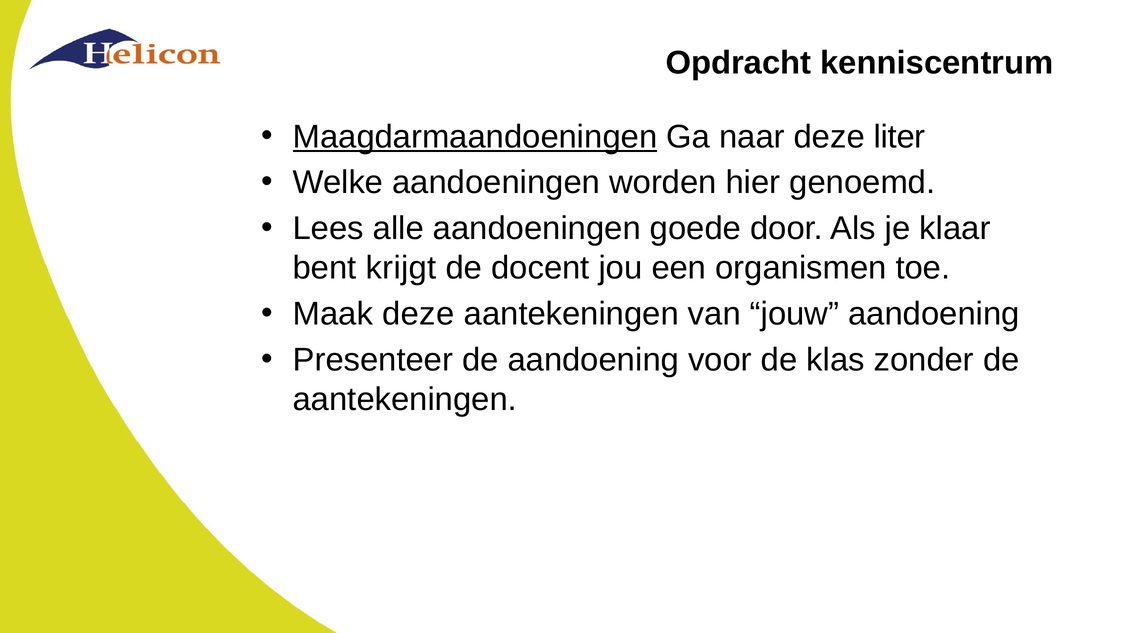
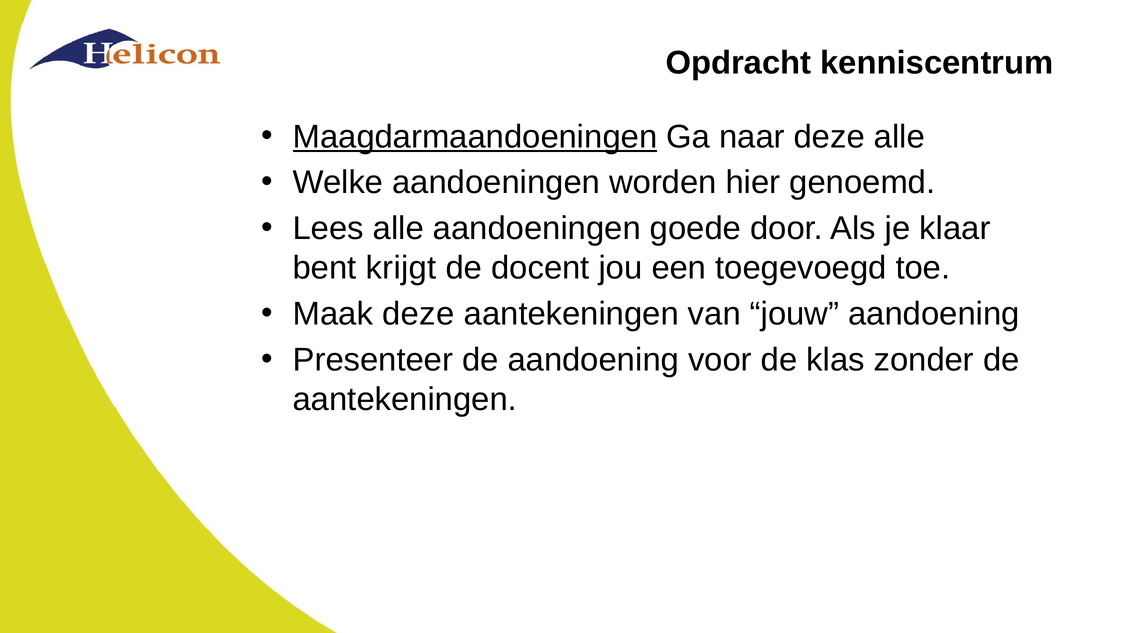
deze liter: liter -> alle (899, 137)
organismen: organismen -> toegevoegd (801, 268)
